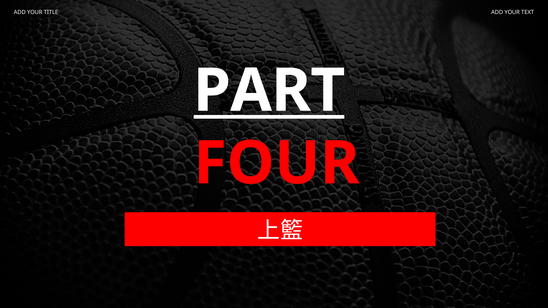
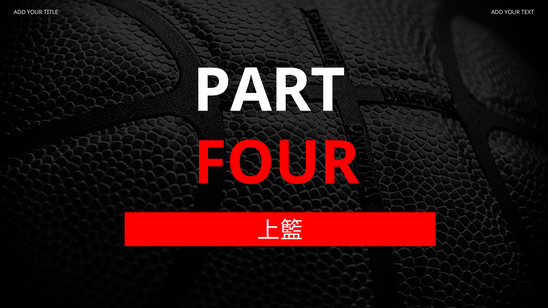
PART underline: present -> none (269, 91)
